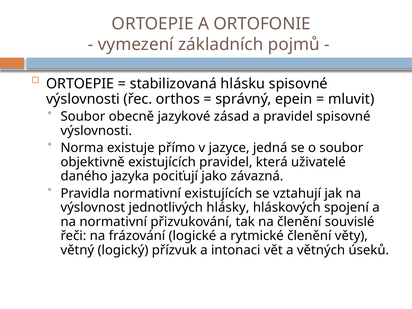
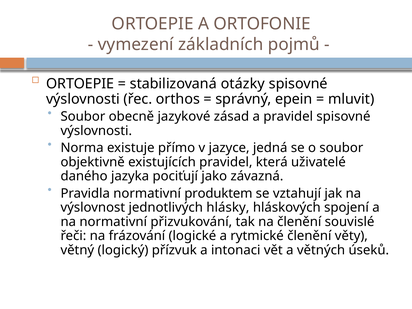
hlásku: hlásku -> otázky (243, 84)
normativní existujících: existujících -> produktem (218, 193)
